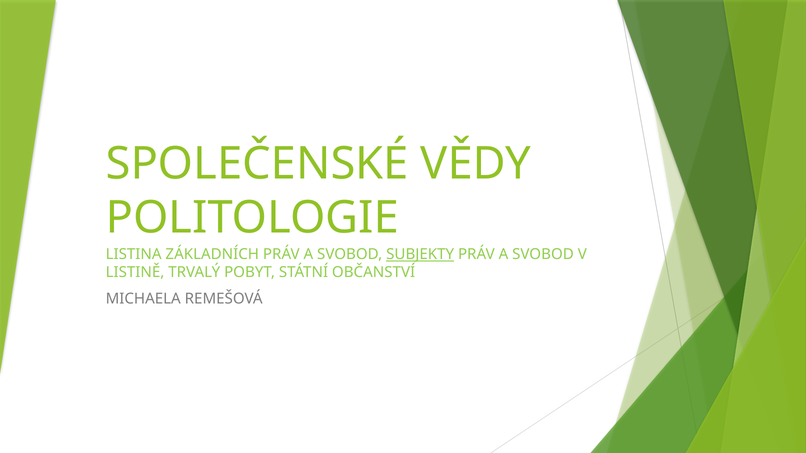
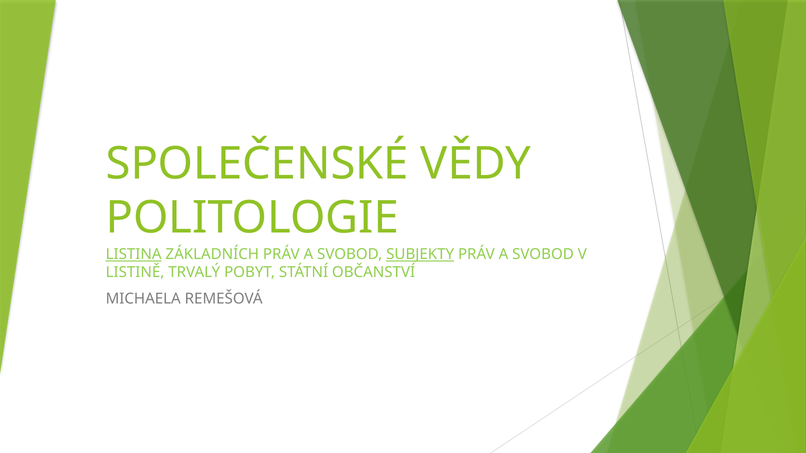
LISTINA underline: none -> present (134, 255)
